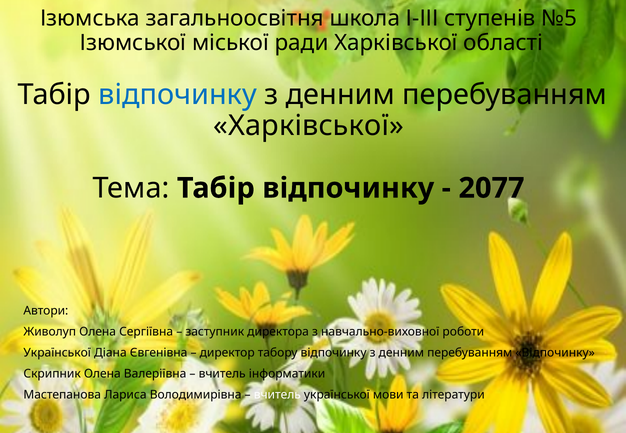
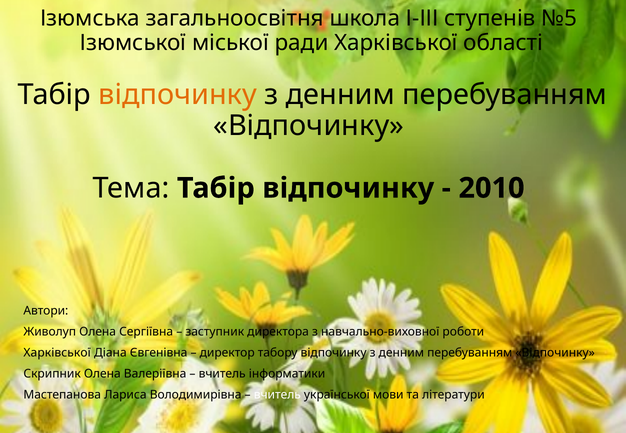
відпочинку colour: blue -> orange (178, 95)
Харківської: Харківської -> Відпочинку (309, 126)
2077: 2077 -> 2010 (492, 188)
Української: Української -> Харківської (57, 353)
